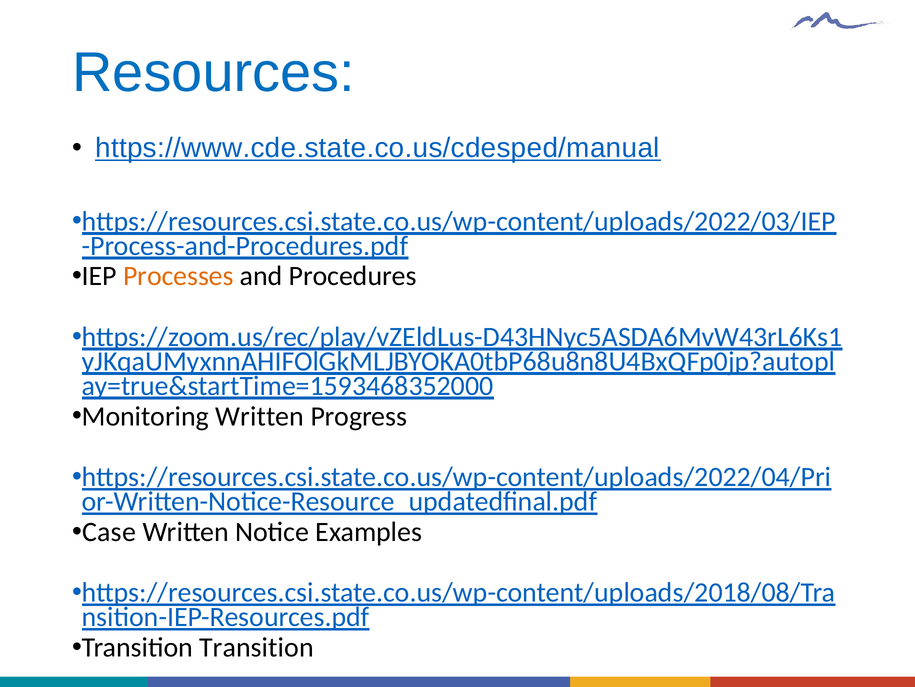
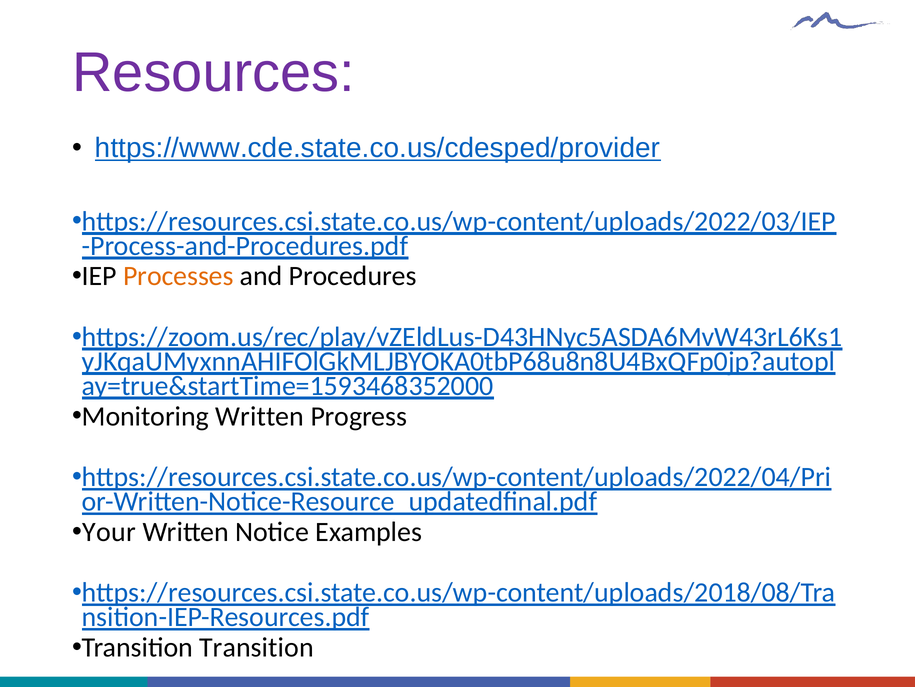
Resources colour: blue -> purple (213, 73)
https://www.cde.state.co.us/cdesped/manual: https://www.cde.state.co.us/cdesped/manual -> https://www.cde.state.co.us/cdesped/provider (378, 148)
Case: Case -> Your (109, 531)
